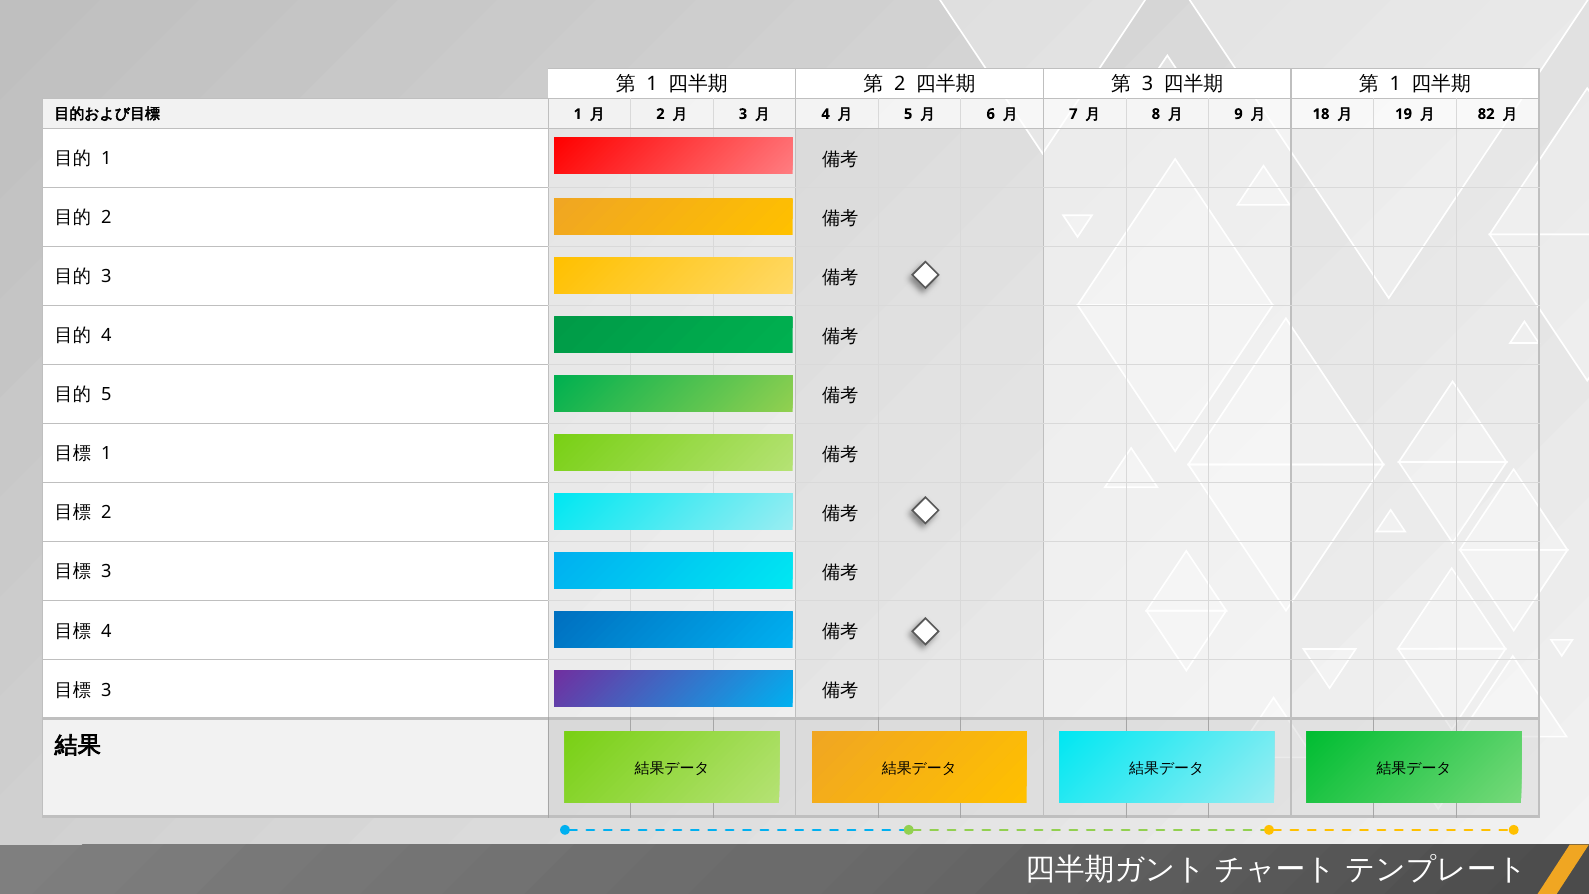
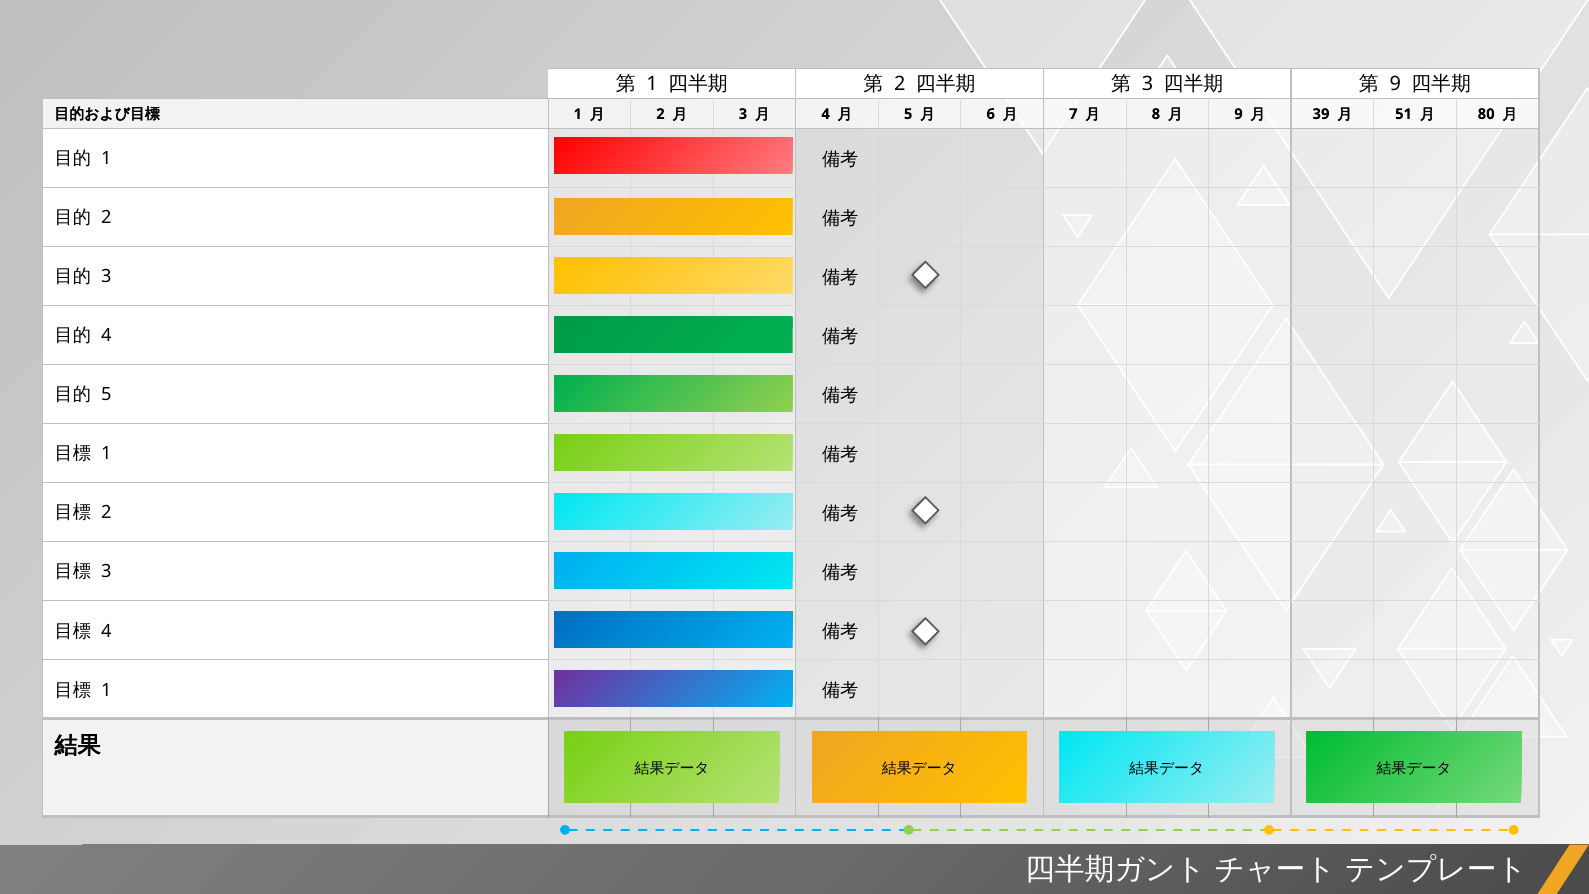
1: 1 -> 9 (1395, 84)
18: 18 -> 39 (1321, 114)
19: 19 -> 51 (1404, 114)
82: 82 -> 80 (1486, 114)
3: 3 -> 1 (106, 690)
